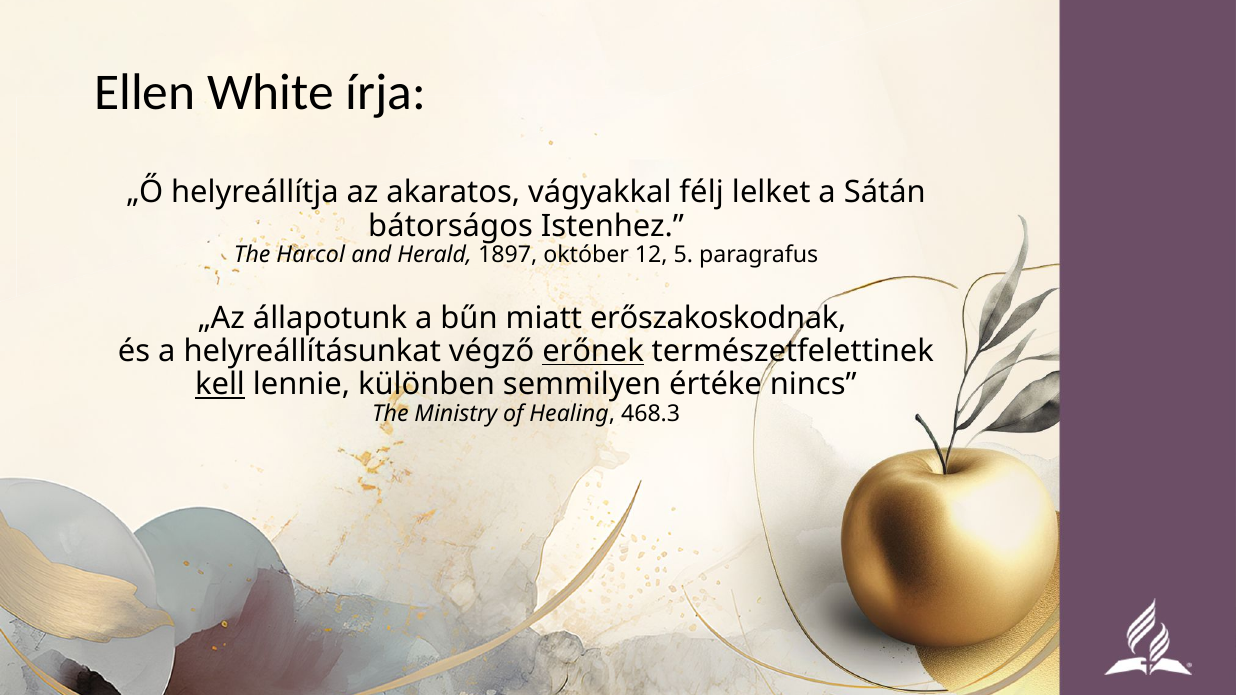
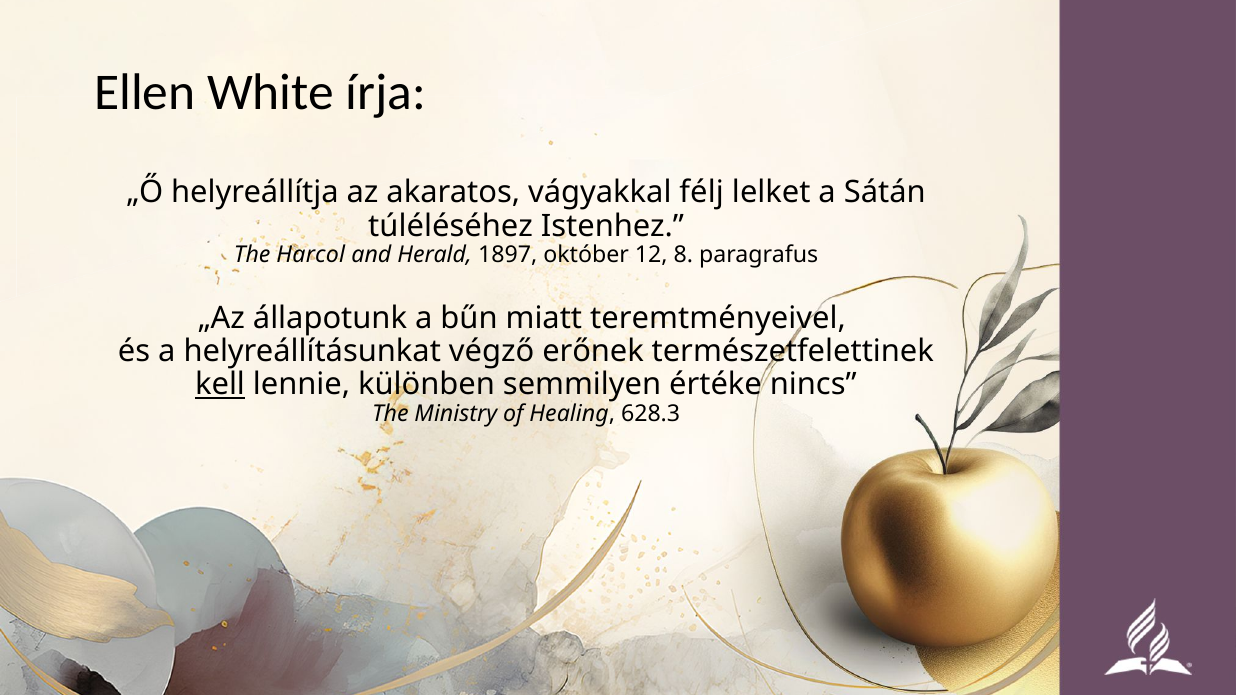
bátorságos: bátorságos -> túléléséhez (451, 226)
5: 5 -> 8 (683, 255)
erőszakoskodnak: erőszakoskodnak -> teremtményeivel (718, 318)
erőnek underline: present -> none (593, 351)
468.3: 468.3 -> 628.3 (651, 414)
